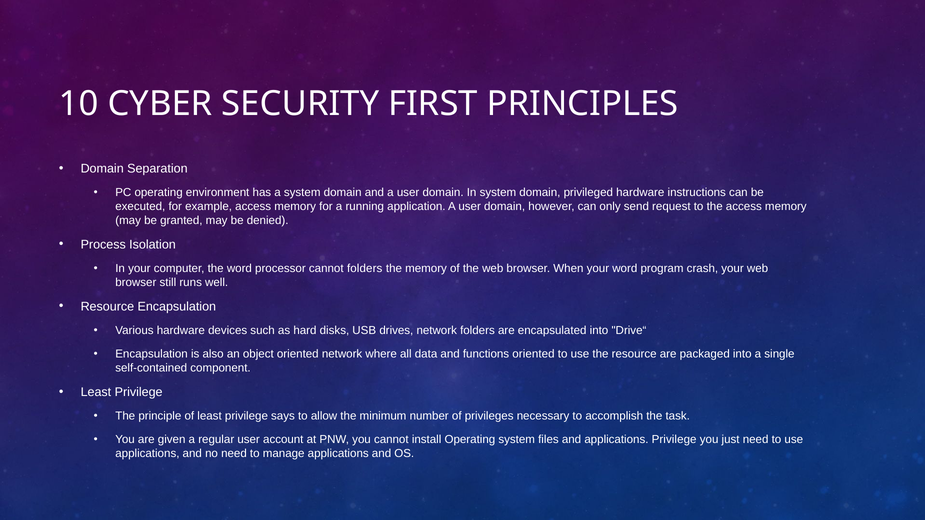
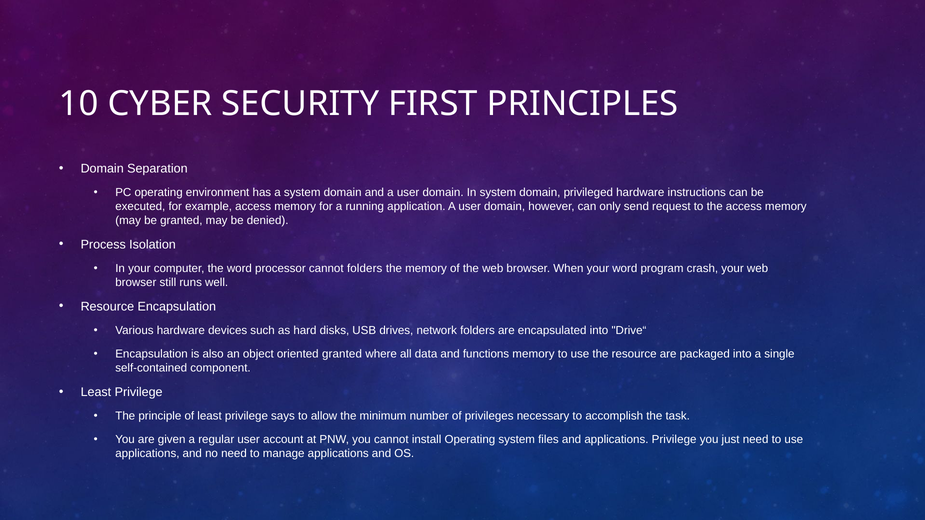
oriented network: network -> granted (342, 354)
functions oriented: oriented -> memory (533, 354)
